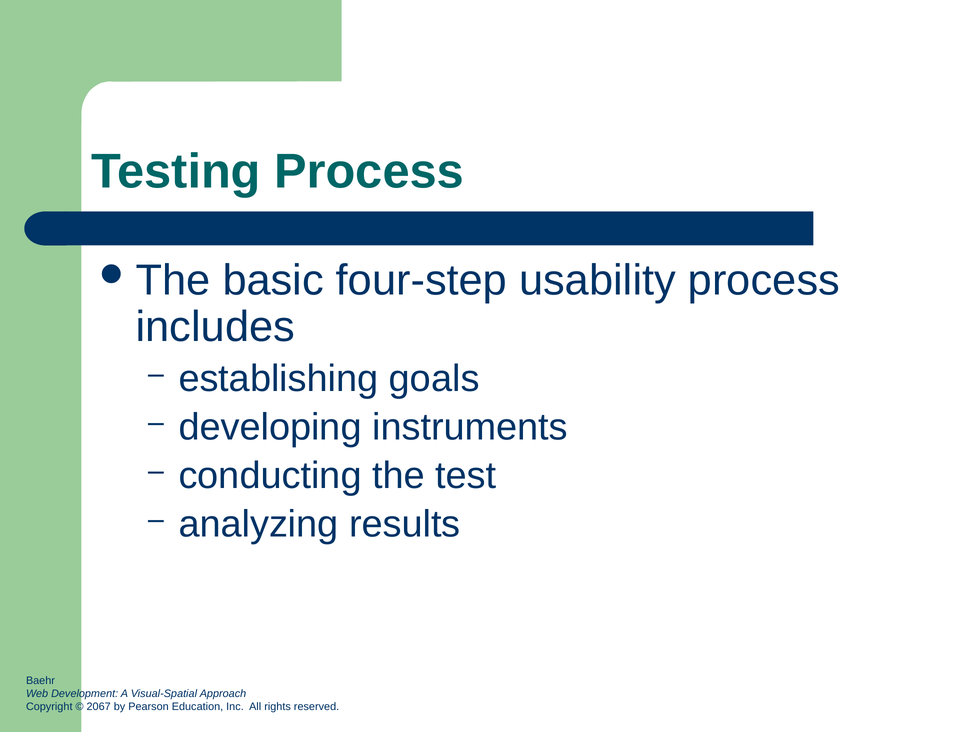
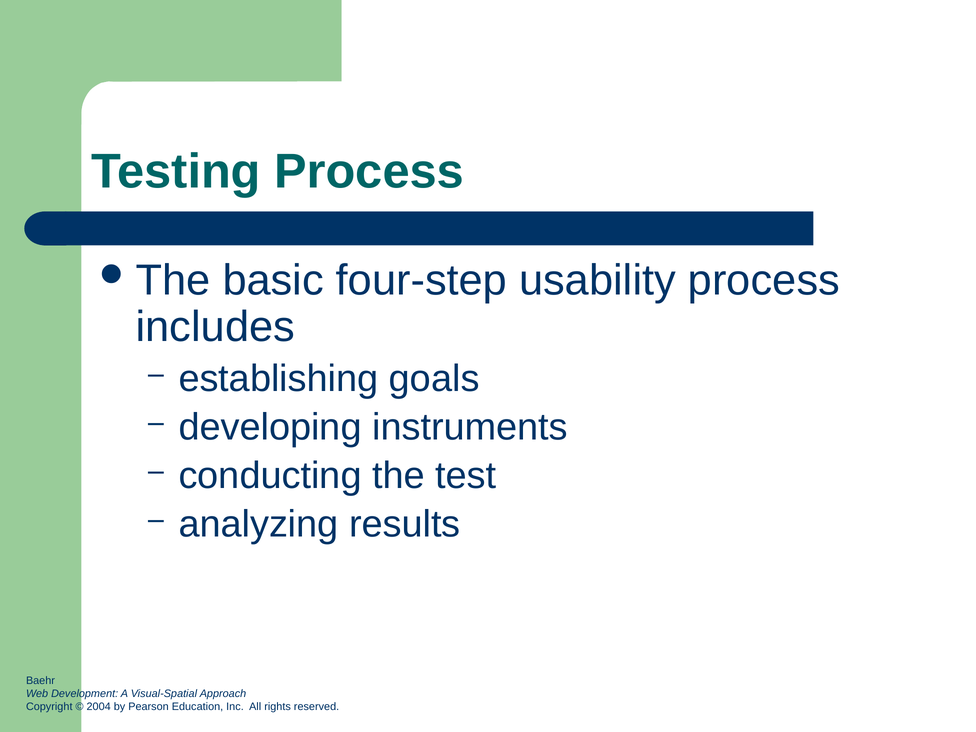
2067: 2067 -> 2004 (99, 707)
